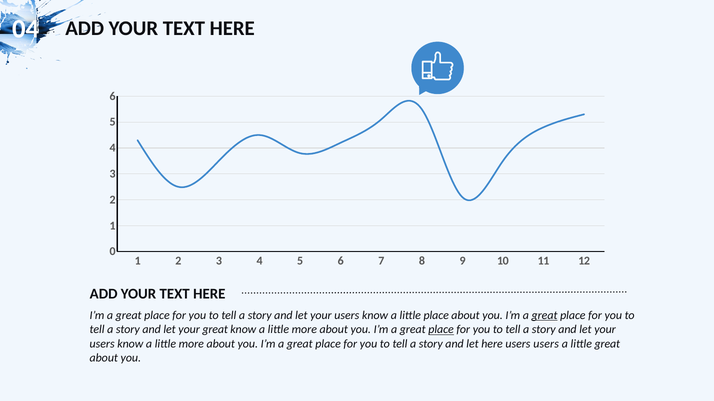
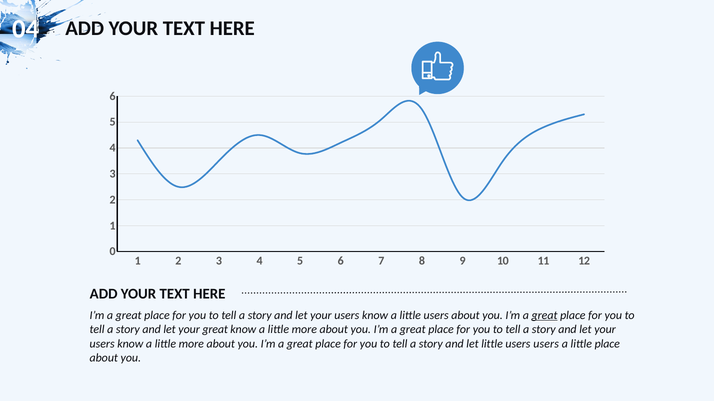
a little place: place -> users (436, 316)
place underline: present -> none (441, 330)
let here: here -> little (492, 344)
little great: great -> place (607, 344)
